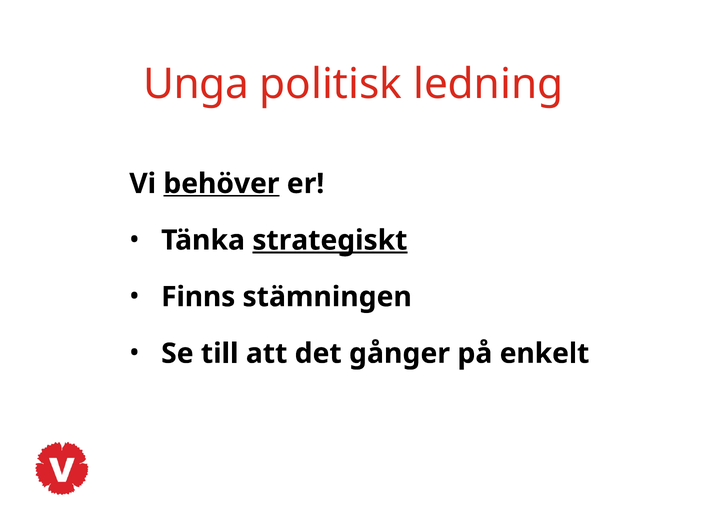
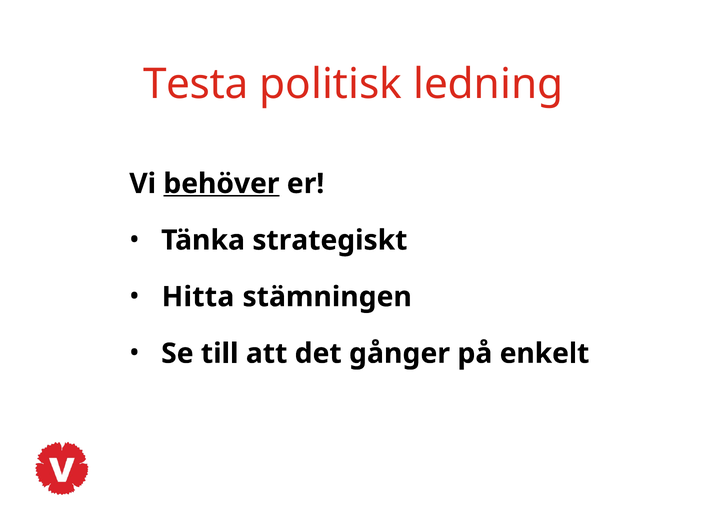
Unga: Unga -> Testa (196, 84)
strategiskt underline: present -> none (330, 240)
Finns: Finns -> Hitta (198, 297)
